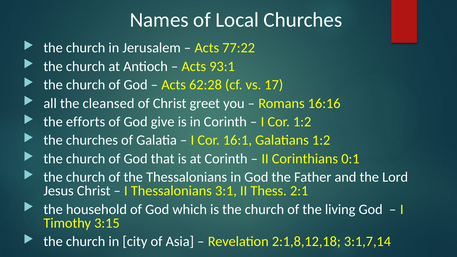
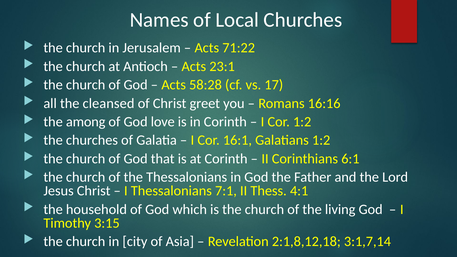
77:22: 77:22 -> 71:22 (239, 48)
93:1: 93:1 -> 23:1 (222, 66)
62:28: 62:28 -> 58:28 (205, 85)
efforts: efforts -> among (86, 122)
give: give -> love (163, 122)
0:1: 0:1 -> 6:1 (350, 159)
3:1: 3:1 -> 7:1 (226, 191)
2:1: 2:1 -> 4:1 (299, 191)
